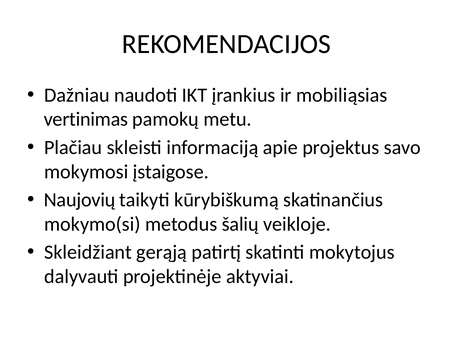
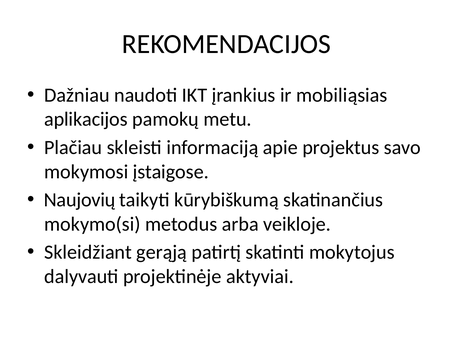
vertinimas: vertinimas -> aplikacijos (86, 119)
šalių: šalių -> arba (240, 224)
